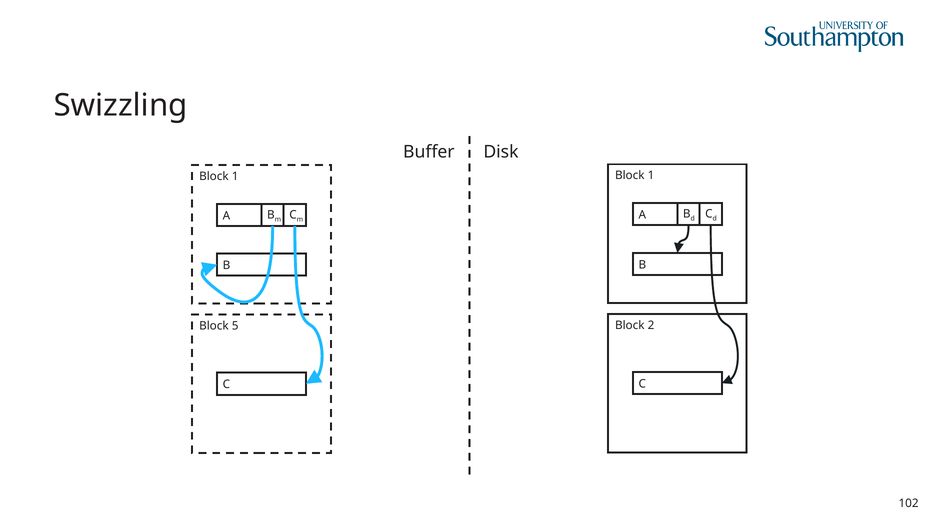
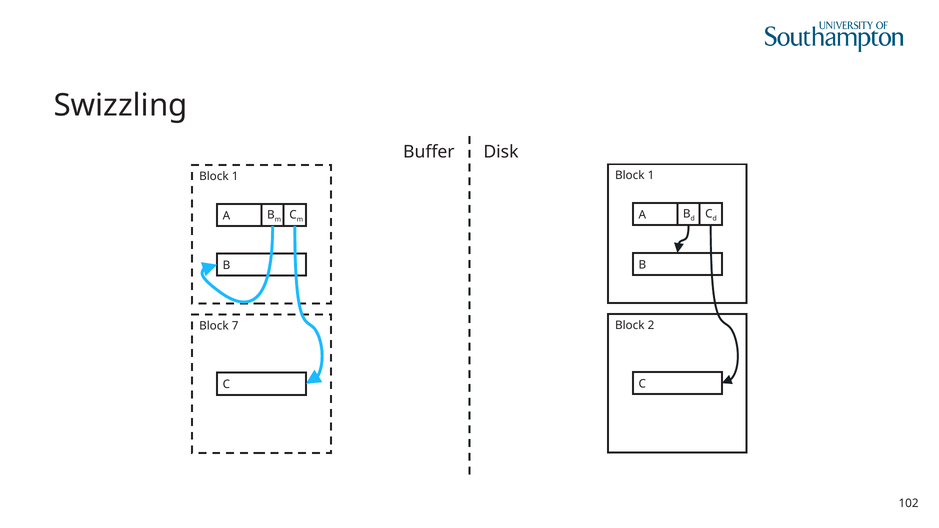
5: 5 -> 7 (235, 326)
